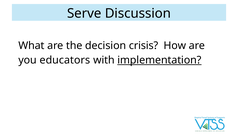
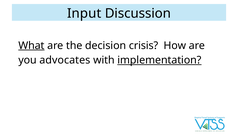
Serve: Serve -> Input (84, 13)
What underline: none -> present (31, 45)
educators: educators -> advocates (65, 60)
